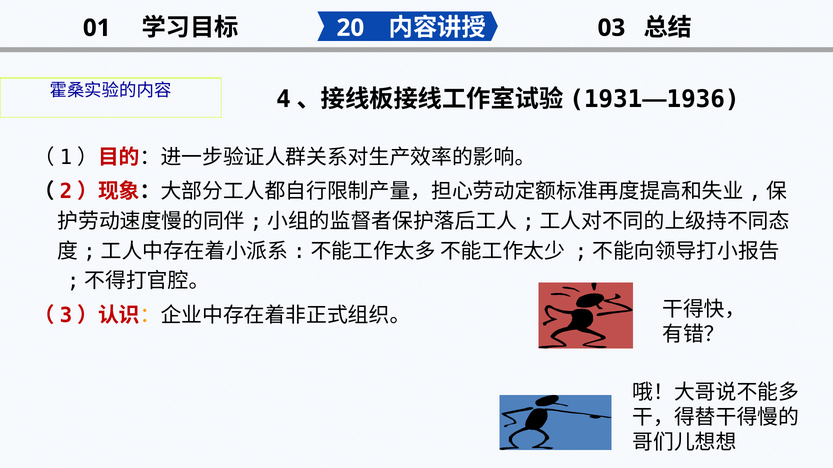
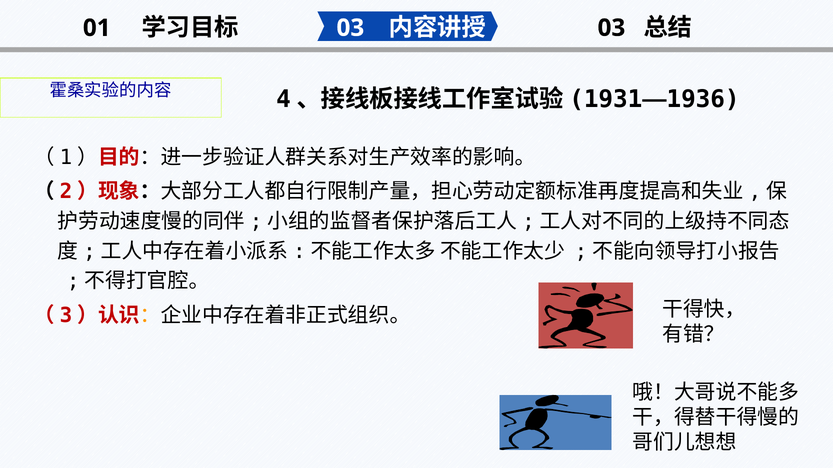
20: 20 -> 03 (350, 28)
